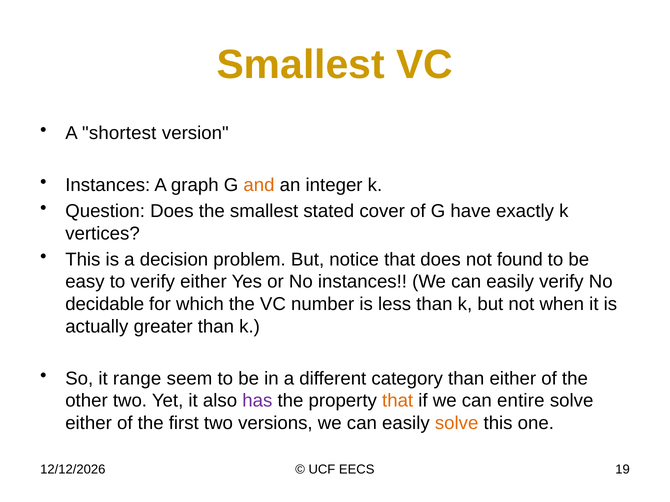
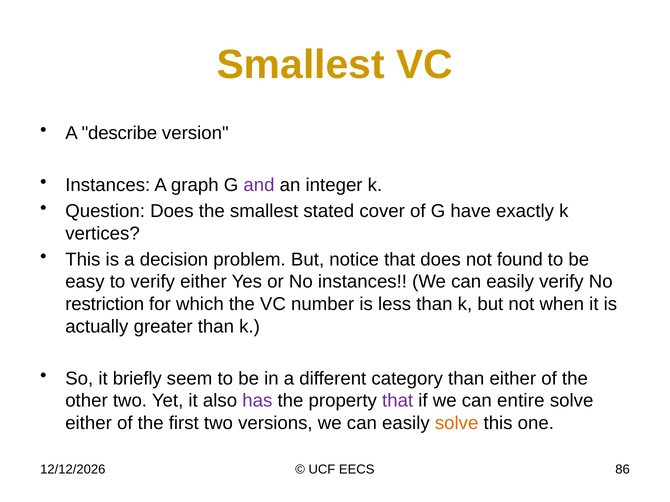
shortest: shortest -> describe (119, 133)
and colour: orange -> purple (259, 185)
decidable: decidable -> restriction (105, 304)
range: range -> briefly (137, 379)
that colour: orange -> purple (398, 401)
19: 19 -> 86 (623, 470)
